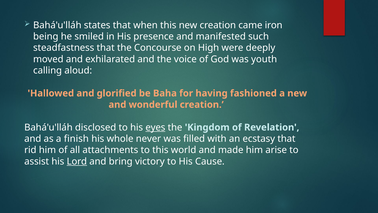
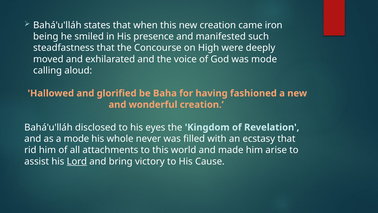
was youth: youth -> mode (264, 59)
eyes underline: present -> none (155, 127)
a finish: finish -> mode (76, 138)
